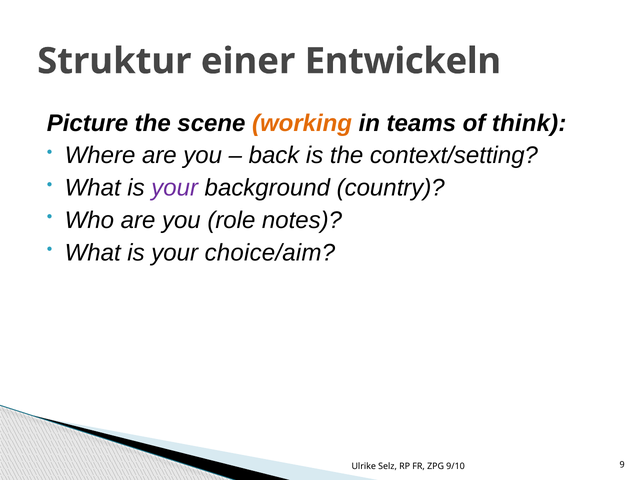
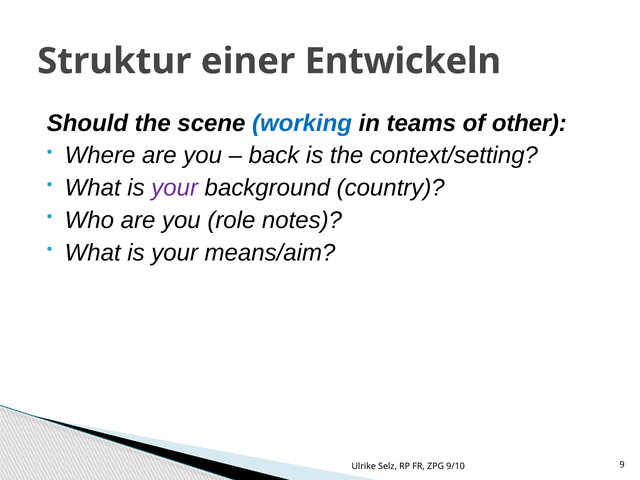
Picture: Picture -> Should (87, 123)
working colour: orange -> blue (302, 123)
think: think -> other (529, 123)
choice/aim: choice/aim -> means/aim (270, 253)
